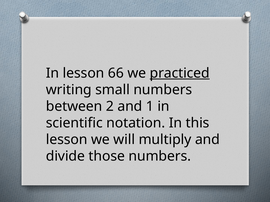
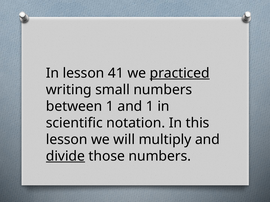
66: 66 -> 41 (116, 73)
between 2: 2 -> 1 (110, 107)
divide underline: none -> present (65, 156)
